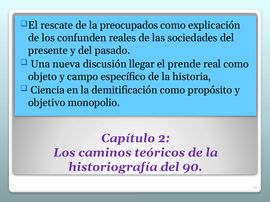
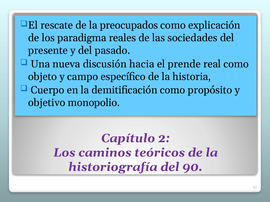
confunden: confunden -> paradigma (82, 38)
llegar: llegar -> hacia (142, 64)
Ciencia: Ciencia -> Cuerpo (48, 90)
